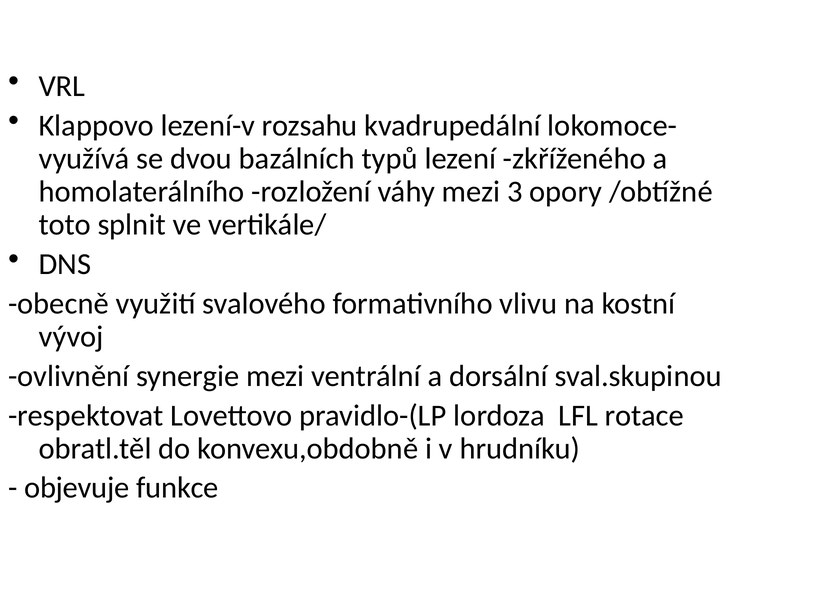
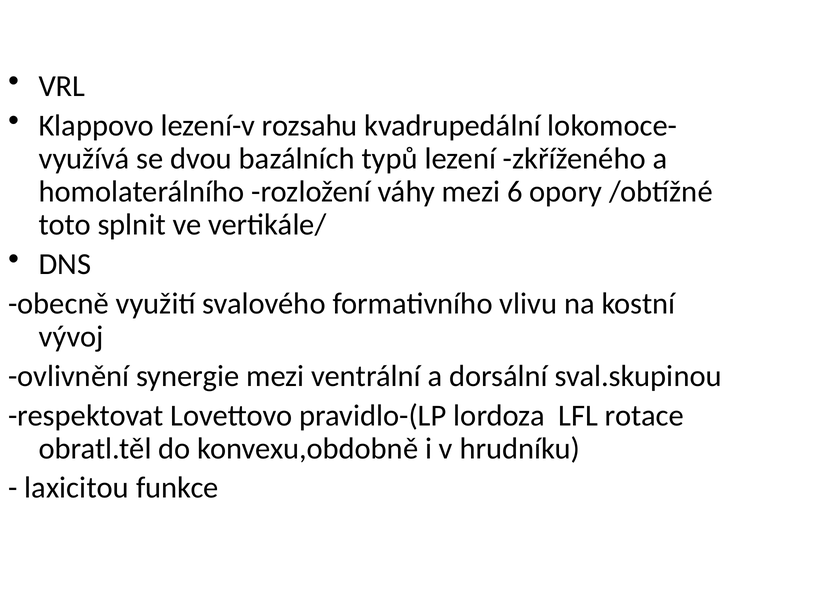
3: 3 -> 6 (515, 192)
objevuje: objevuje -> laxicitou (77, 488)
